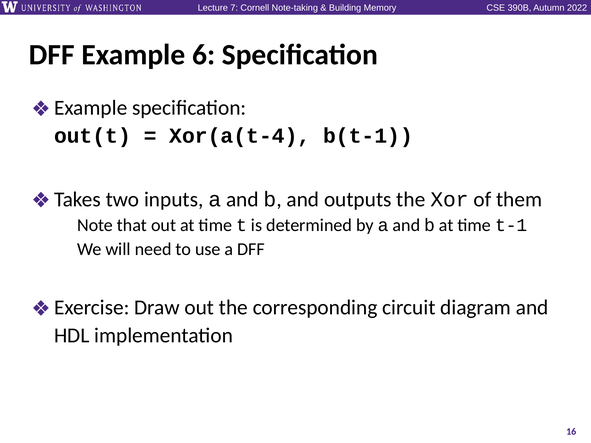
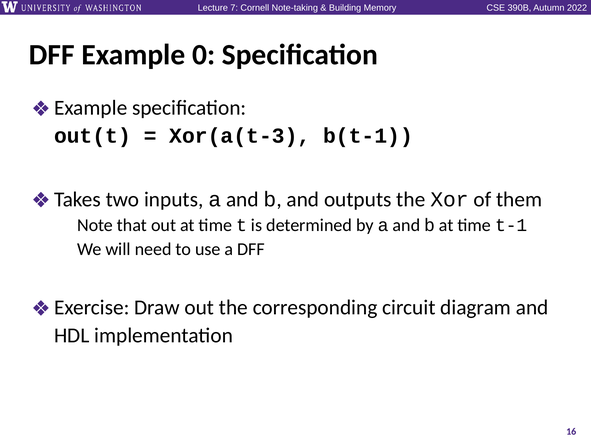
6: 6 -> 0 (204, 55)
Xor(a(t-4: Xor(a(t-4 -> Xor(a(t-3 (240, 136)
